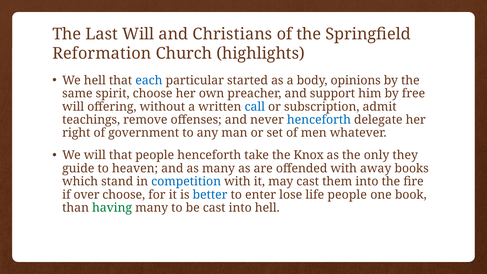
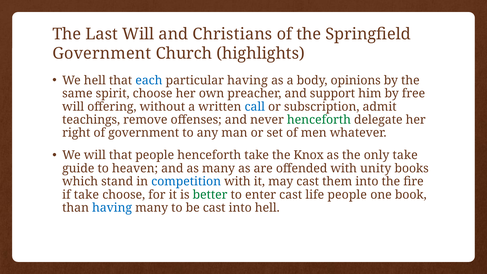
Reformation: Reformation -> Government (102, 53)
particular started: started -> having (247, 80)
henceforth colour: blue -> green (319, 120)
only they: they -> take (405, 155)
away: away -> unity (376, 168)
if over: over -> take (86, 195)
better colour: blue -> green (210, 195)
enter lose: lose -> cast (291, 195)
having colour: green -> blue (112, 208)
